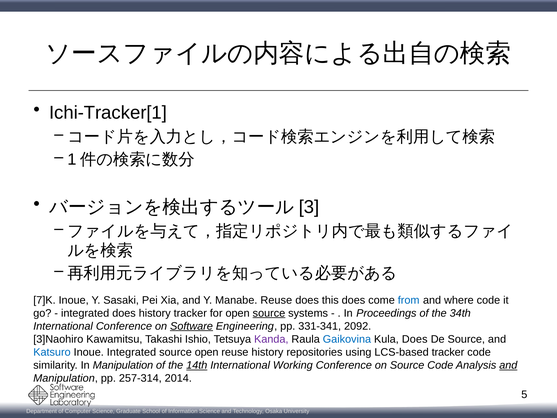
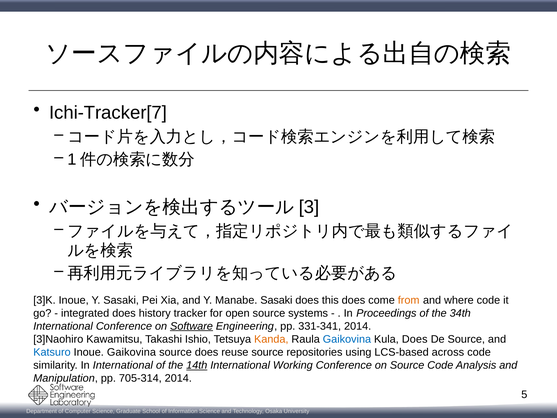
Ichi-Tracker[1: Ichi-Tracker[1 -> Ichi-Tracker[7 (108, 113)
7]K: 7]K -> 3]K (44, 300)
Manabe Reuse: Reuse -> Sasaki (276, 300)
from colour: blue -> orange (409, 300)
source underline: present -> none (269, 313)
331-341 2092: 2092 -> 2014 (358, 326)
Kanda colour: purple -> orange (271, 339)
Inoue Integrated: Integrated -> Gaikovina (131, 352)
source open: open -> does (207, 352)
reuse history: history -> source (267, 352)
LCS-based tracker: tracker -> across (448, 352)
In Manipulation: Manipulation -> International (123, 365)
and underline: present -> none (508, 365)
257-314: 257-314 -> 705-314 (140, 378)
